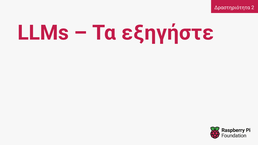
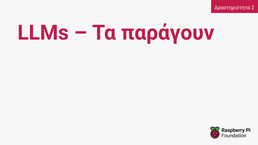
εξηγήστε: εξηγήστε -> παράγουν (168, 33)
